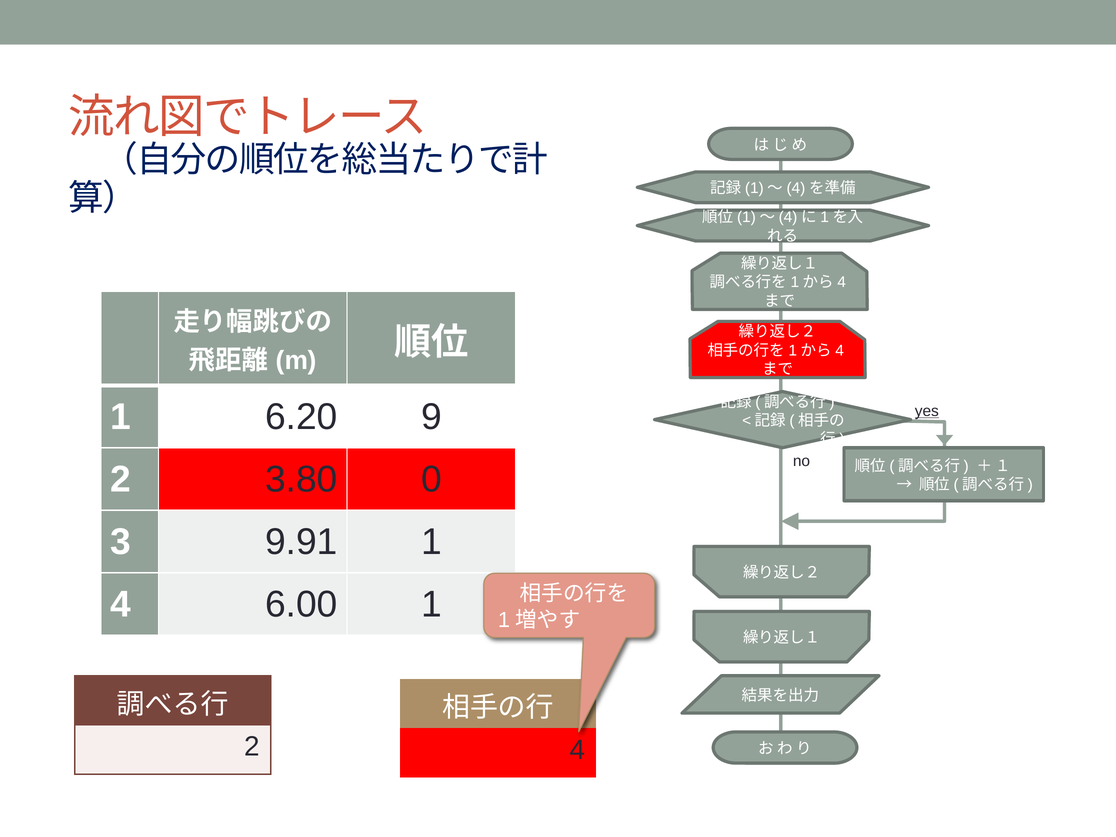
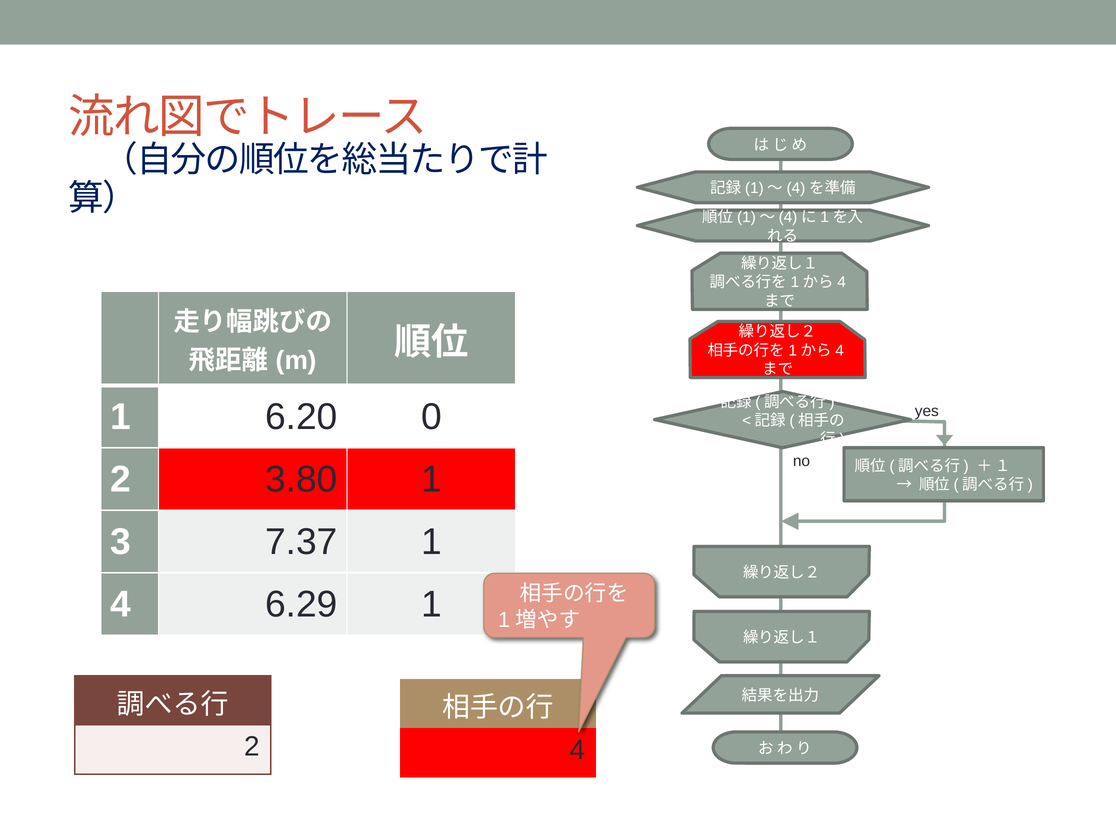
9: 9 -> 0 (431, 417)
yes underline: present -> none (927, 411)
3.80 0: 0 -> 1 (431, 480)
9.91: 9.91 -> 7.37 (301, 542)
6.00: 6.00 -> 6.29 (301, 604)
